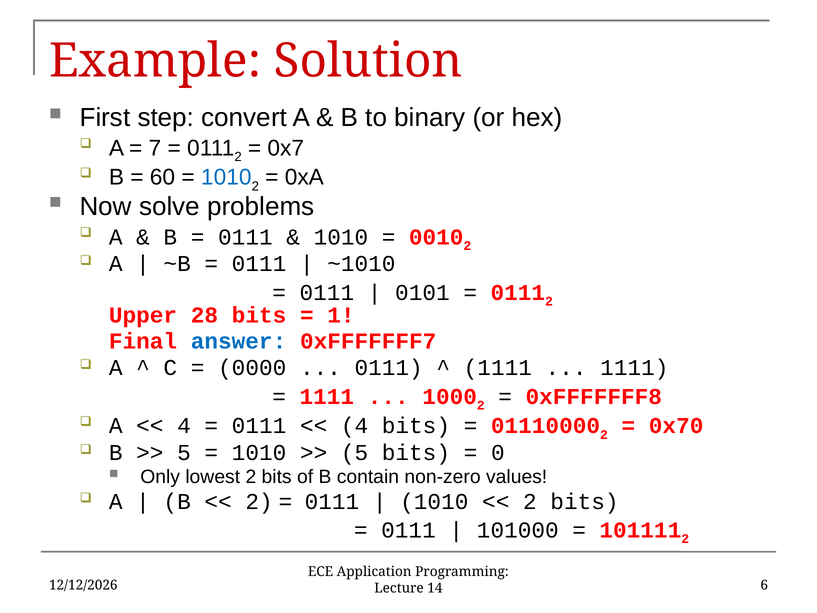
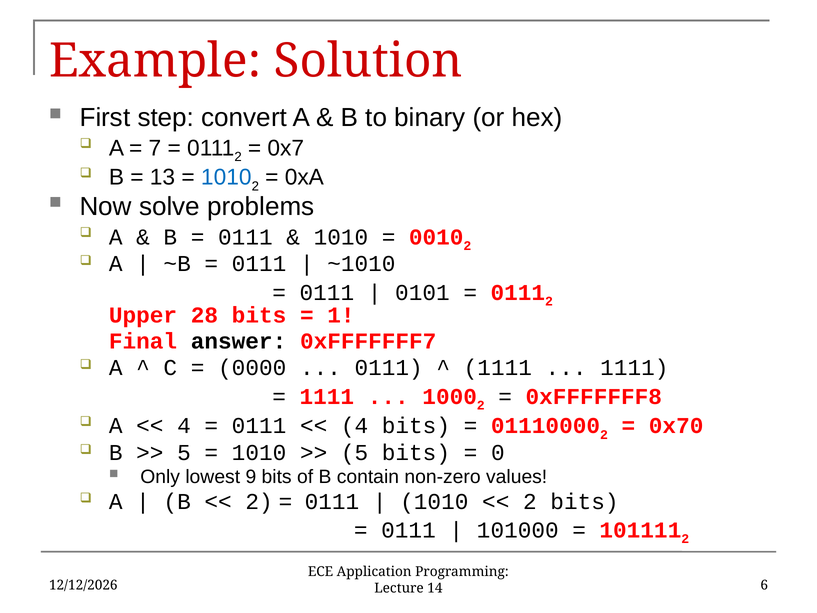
60: 60 -> 13 (162, 177)
answer colour: blue -> black (239, 341)
lowest 2: 2 -> 9 (251, 477)
